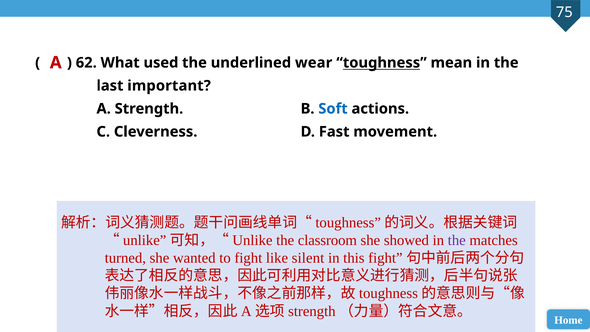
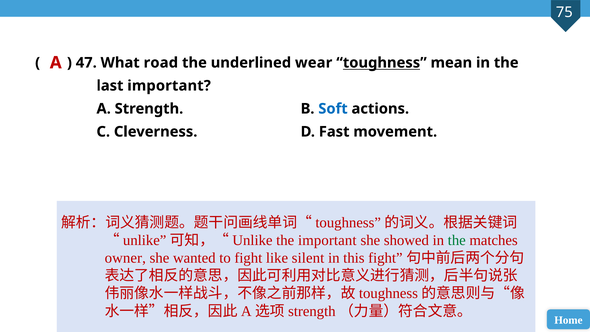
62: 62 -> 47 (86, 63)
used: used -> road (161, 63)
the classroom: classroom -> important (327, 240)
the colour: purple -> green (457, 240)
turned: turned -> owner (125, 258)
